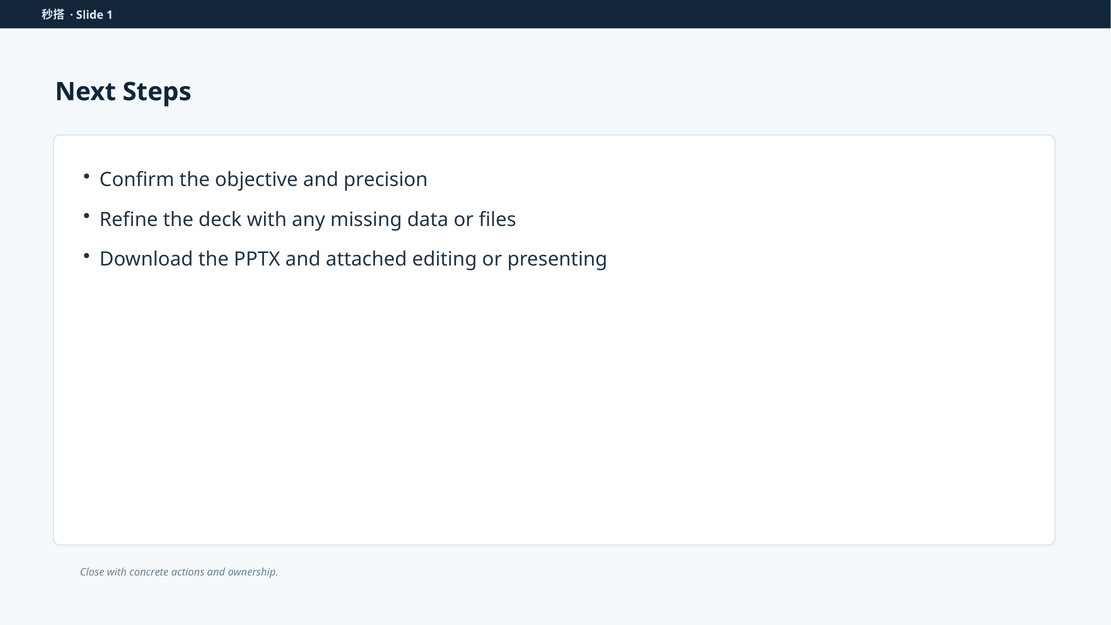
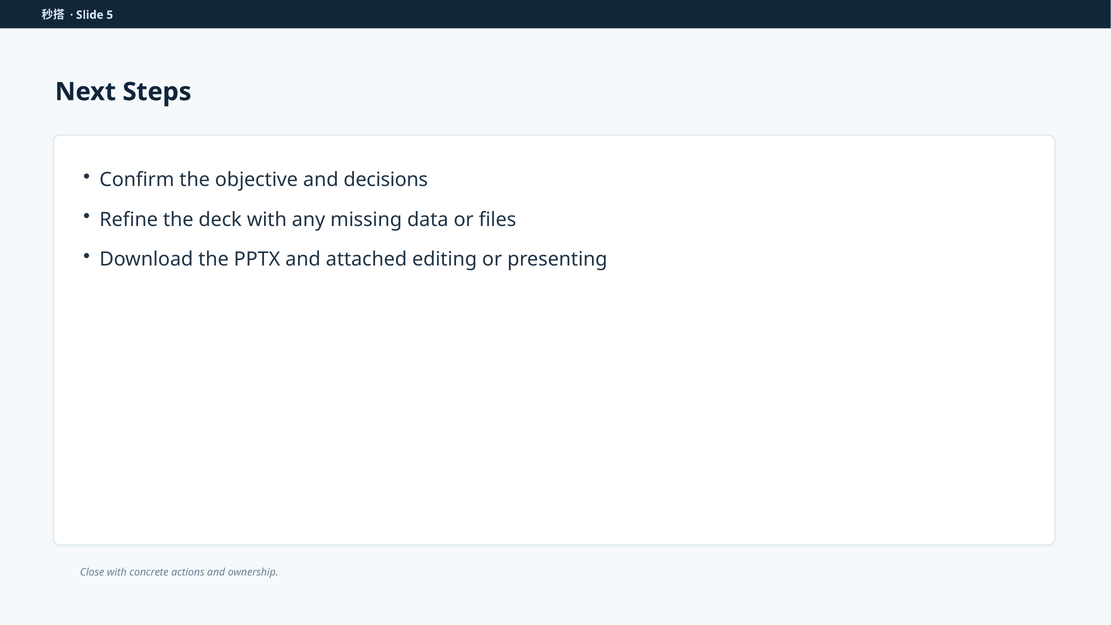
1: 1 -> 5 (110, 15)
precision: precision -> decisions (386, 180)
